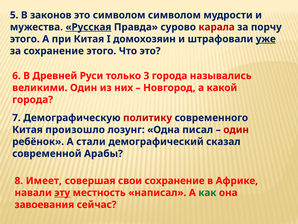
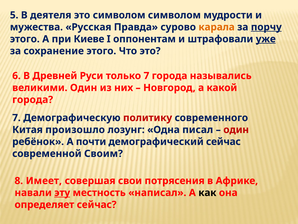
законов: законов -> деятеля (51, 15)
Русская underline: present -> none (88, 27)
карала colour: red -> orange (217, 27)
порчу underline: none -> present (266, 27)
при Китая: Китая -> Киеве (89, 39)
домохозяин: домохозяин -> оппонентам (144, 39)
только 3: 3 -> 7 (146, 76)
стали: стали -> почти (91, 141)
демографический сказал: сказал -> сейчас (223, 141)
Арабы: Арабы -> Своим (103, 153)
свои сохранение: сохранение -> потрясения (175, 180)
как colour: green -> black (207, 192)
завоевания: завоевания -> определяет (44, 204)
